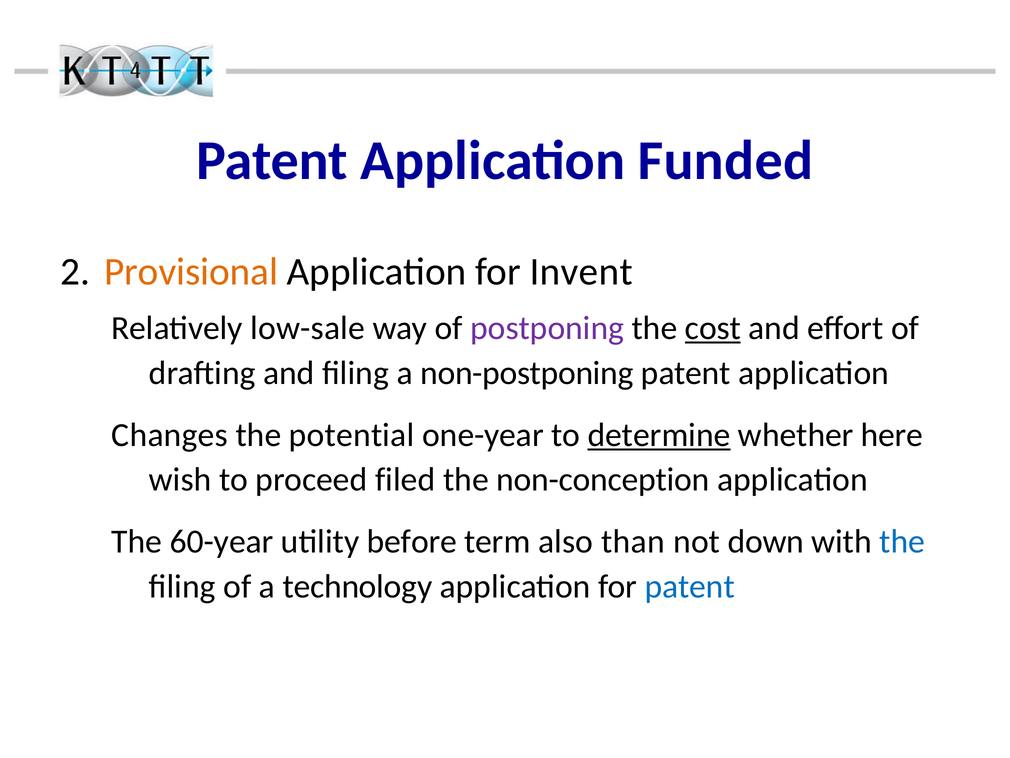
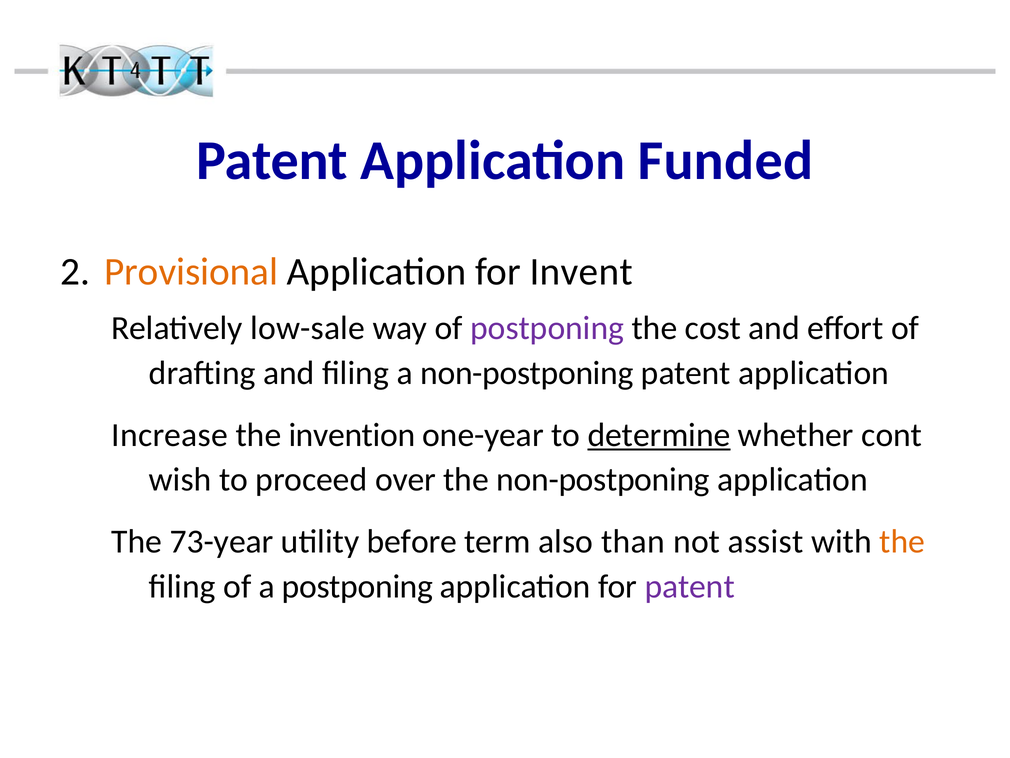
cost underline: present -> none (713, 328)
Changes: Changes -> Increase (170, 435)
potential: potential -> invention (352, 435)
here: here -> cont (892, 435)
filed: filed -> over (405, 480)
the non-conception: non-conception -> non-postponing (603, 480)
60-year: 60-year -> 73-year (222, 541)
down: down -> assist (766, 541)
the colour: blue -> orange (902, 541)
a technology: technology -> postponing (357, 586)
patent colour: blue -> purple (690, 586)
